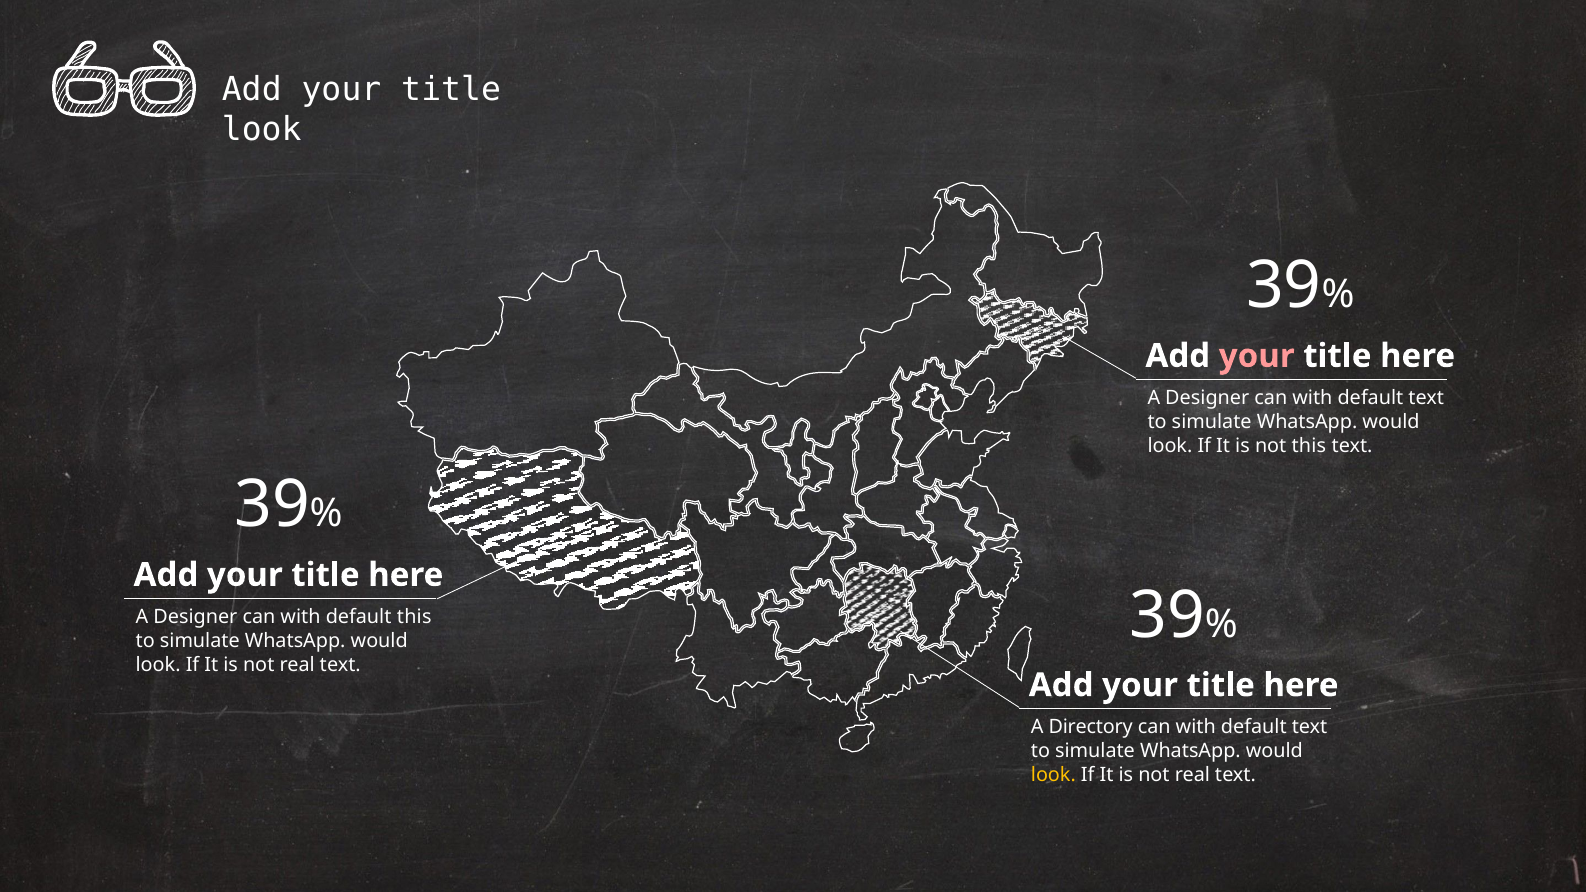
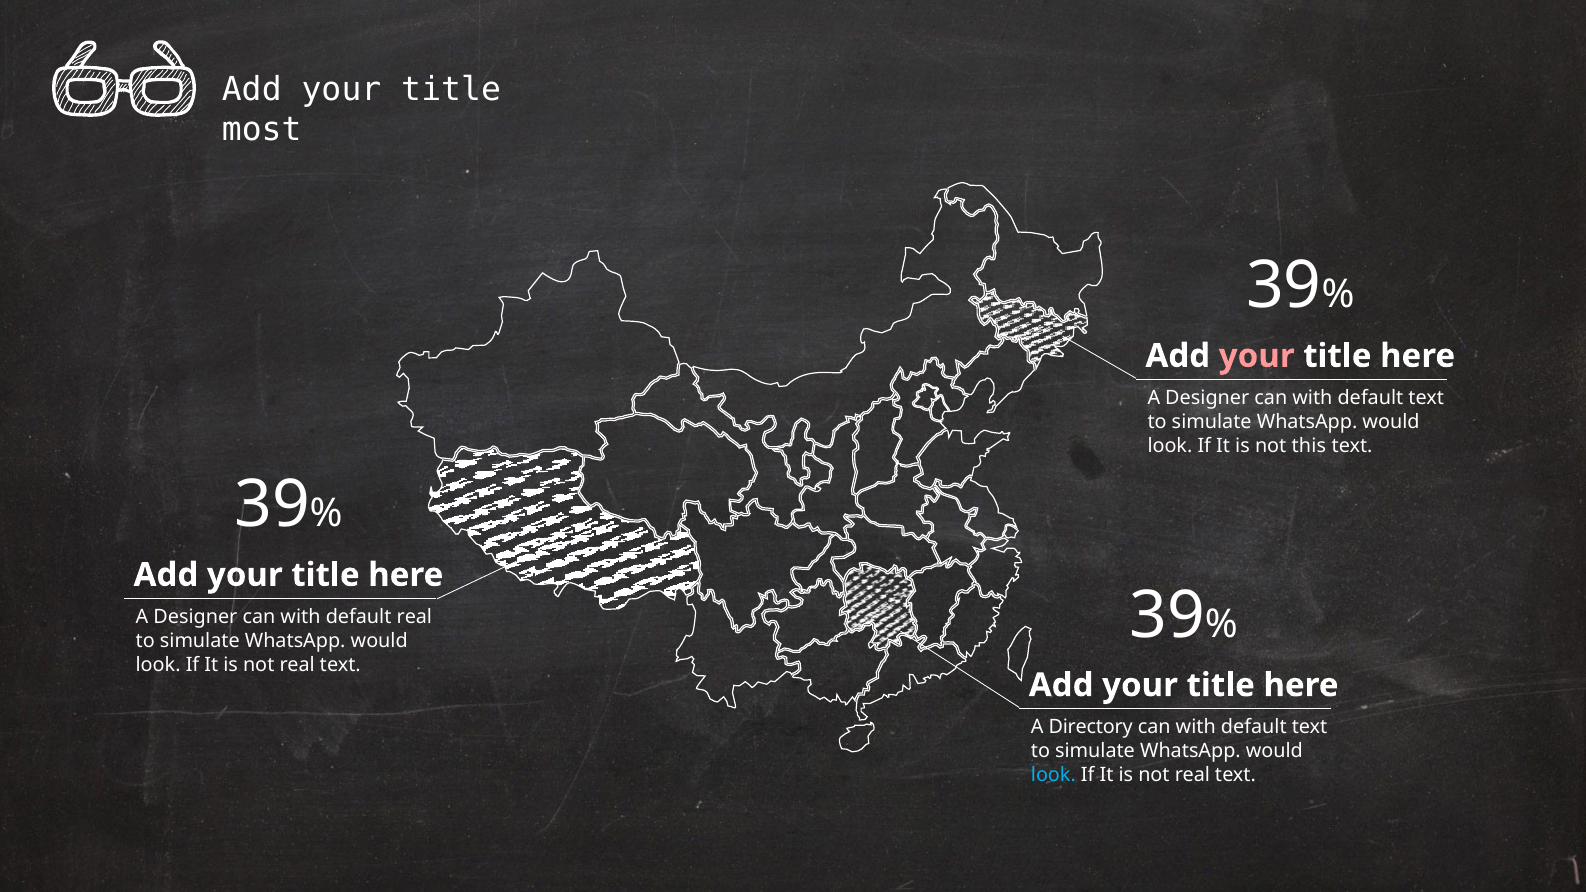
look: look -> most (262, 130)
default this: this -> real (414, 617)
look colour: yellow -> light blue (1053, 775)
